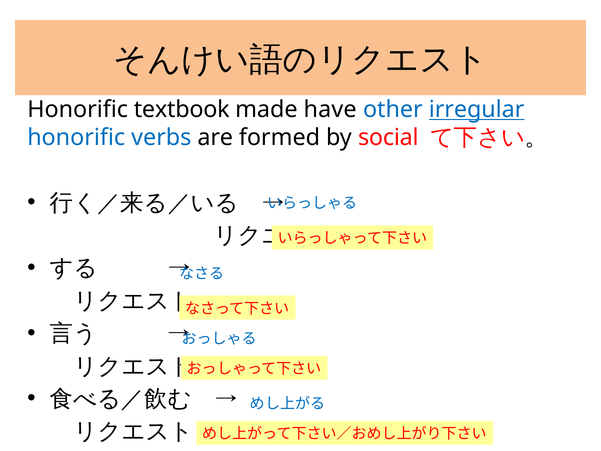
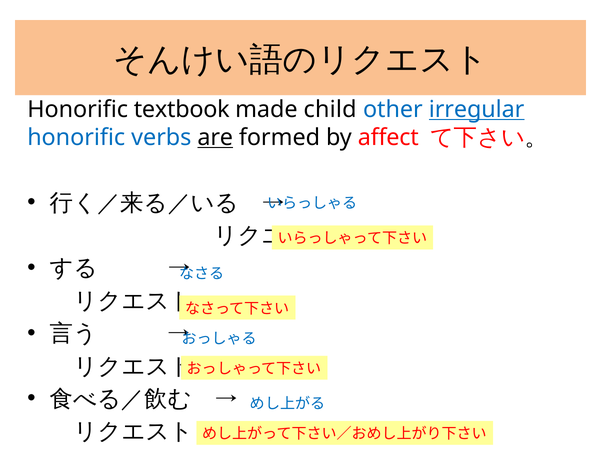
have: have -> child (330, 109)
are underline: none -> present (215, 137)
social: social -> affect (388, 137)
